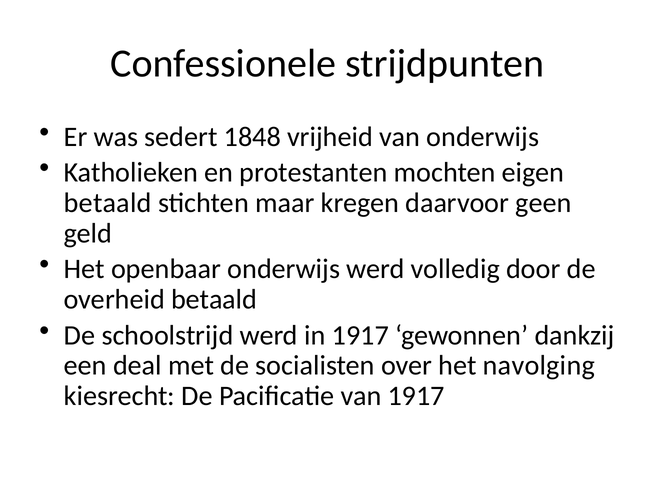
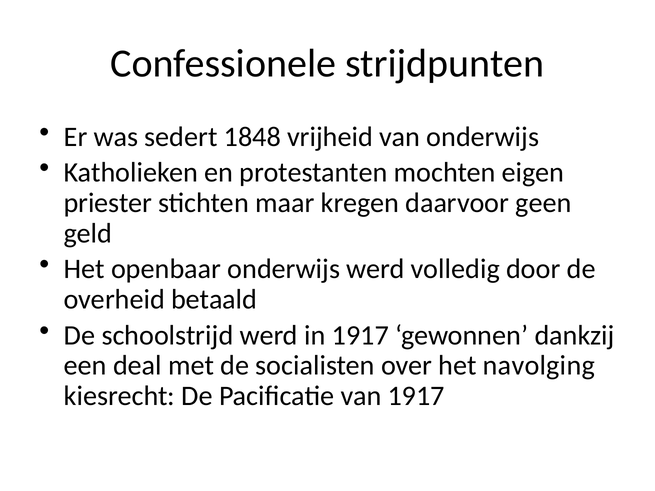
betaald: betaald -> priester (108, 203)
